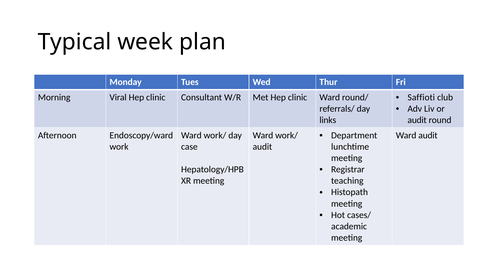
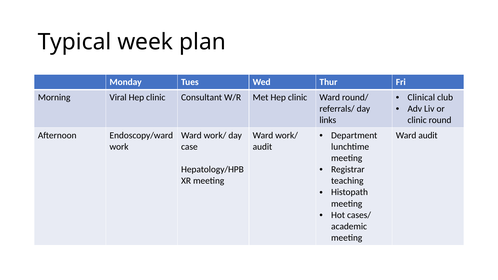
Saffioti: Saffioti -> Clinical (421, 97)
audit: audit -> clinic (417, 120)
